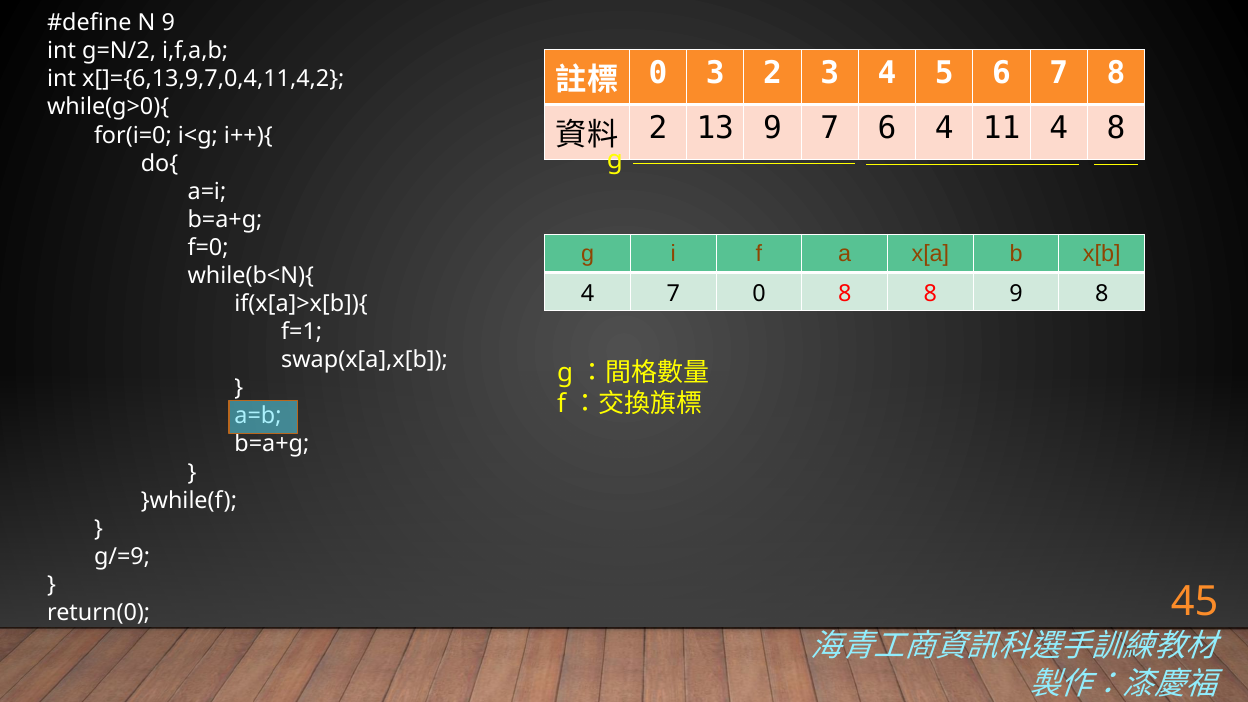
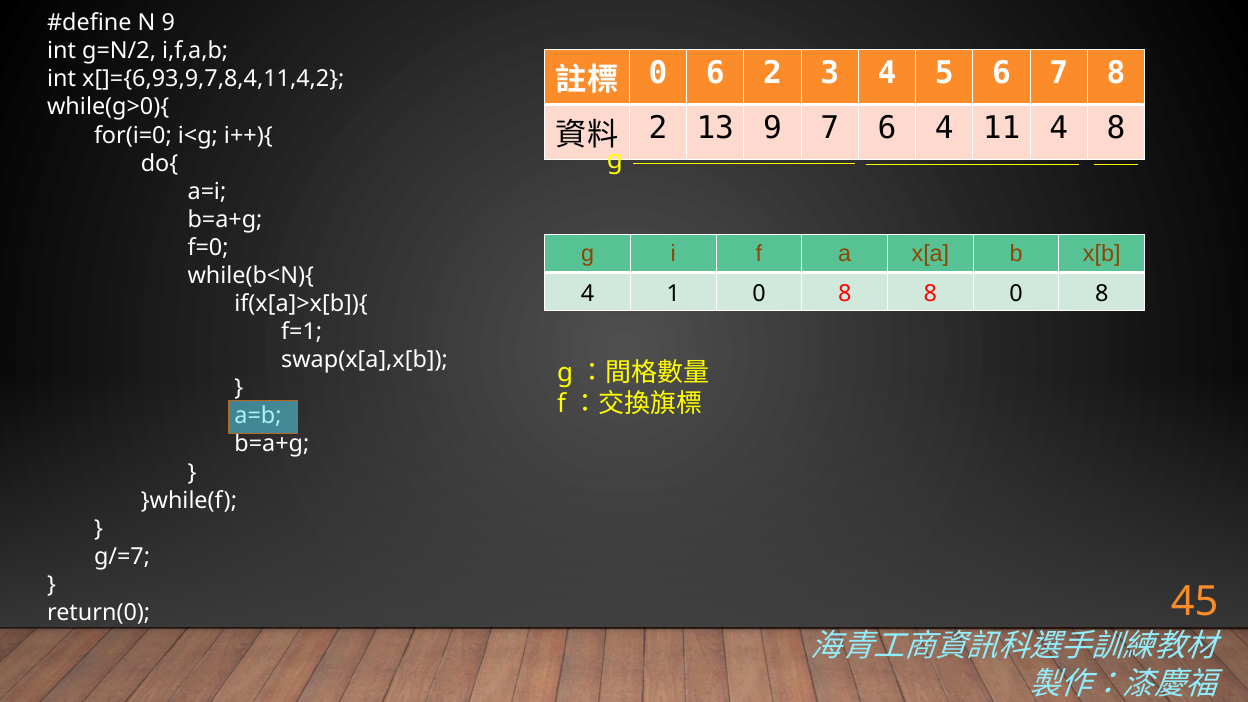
0 3: 3 -> 6 (715, 73)
x[]={6,13,9,7,0,4,11,4,2: x[]={6,13,9,7,0,4,11,4,2 -> x[]={6,93,9,7,8,4,11,4,2 (213, 79)
4 7: 7 -> 1 (673, 294)
8 9: 9 -> 0 (1016, 294)
g/=9: g/=9 -> g/=7 (122, 557)
